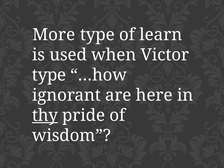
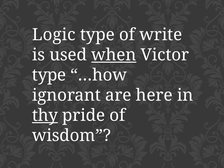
More: More -> Logic (54, 35)
learn: learn -> write (161, 35)
when underline: none -> present (114, 55)
